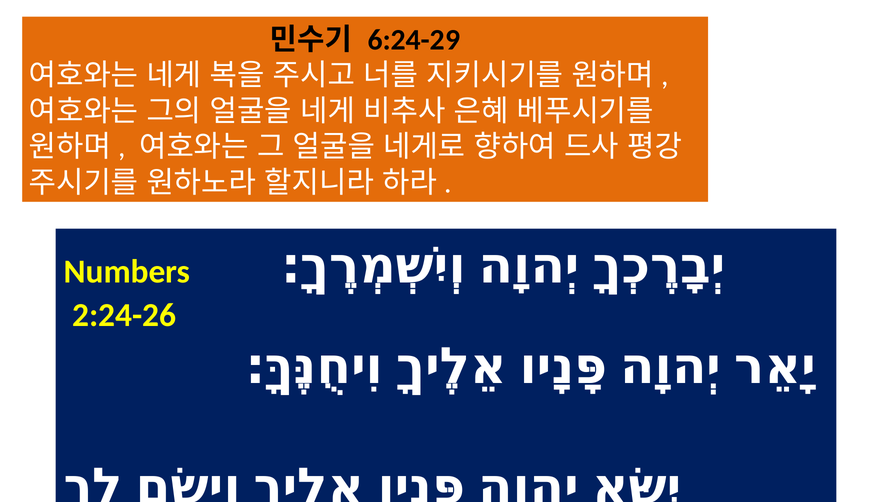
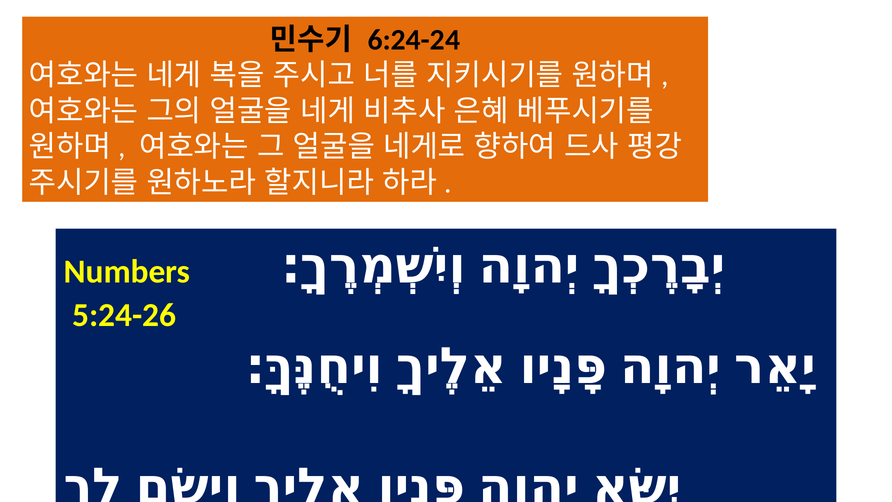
6:24-29: 6:24-29 -> 6:24-24 (414, 40)
2:24-26: 2:24-26 -> 5:24-26 (124, 315)
